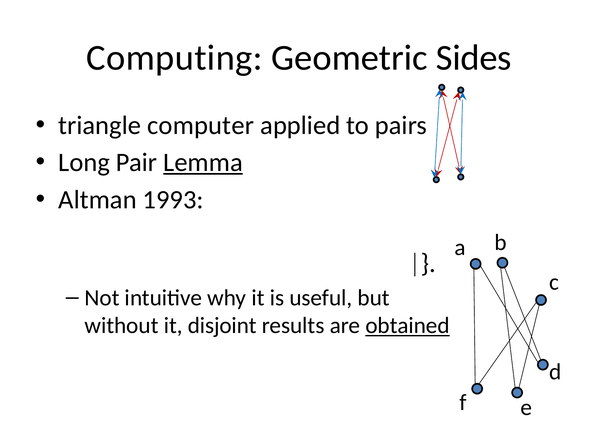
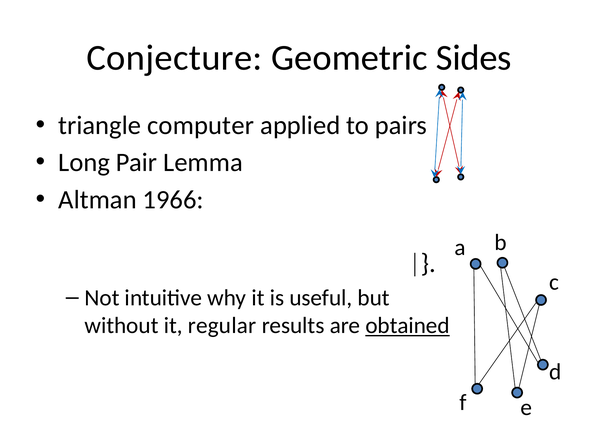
Computing: Computing -> Conjecture (174, 58)
Lemma underline: present -> none (203, 163)
1993: 1993 -> 1966 (173, 200)
disjoint: disjoint -> regular (222, 326)
